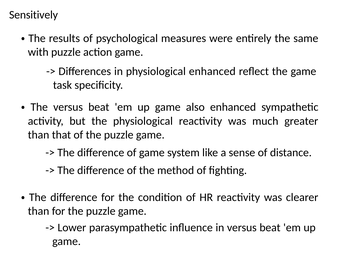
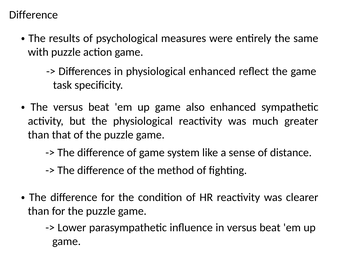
Sensitively: Sensitively -> Difference (33, 15)
